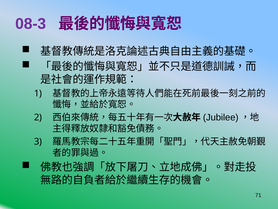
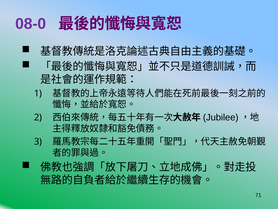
08-3: 08-3 -> 08-0 (31, 24)
